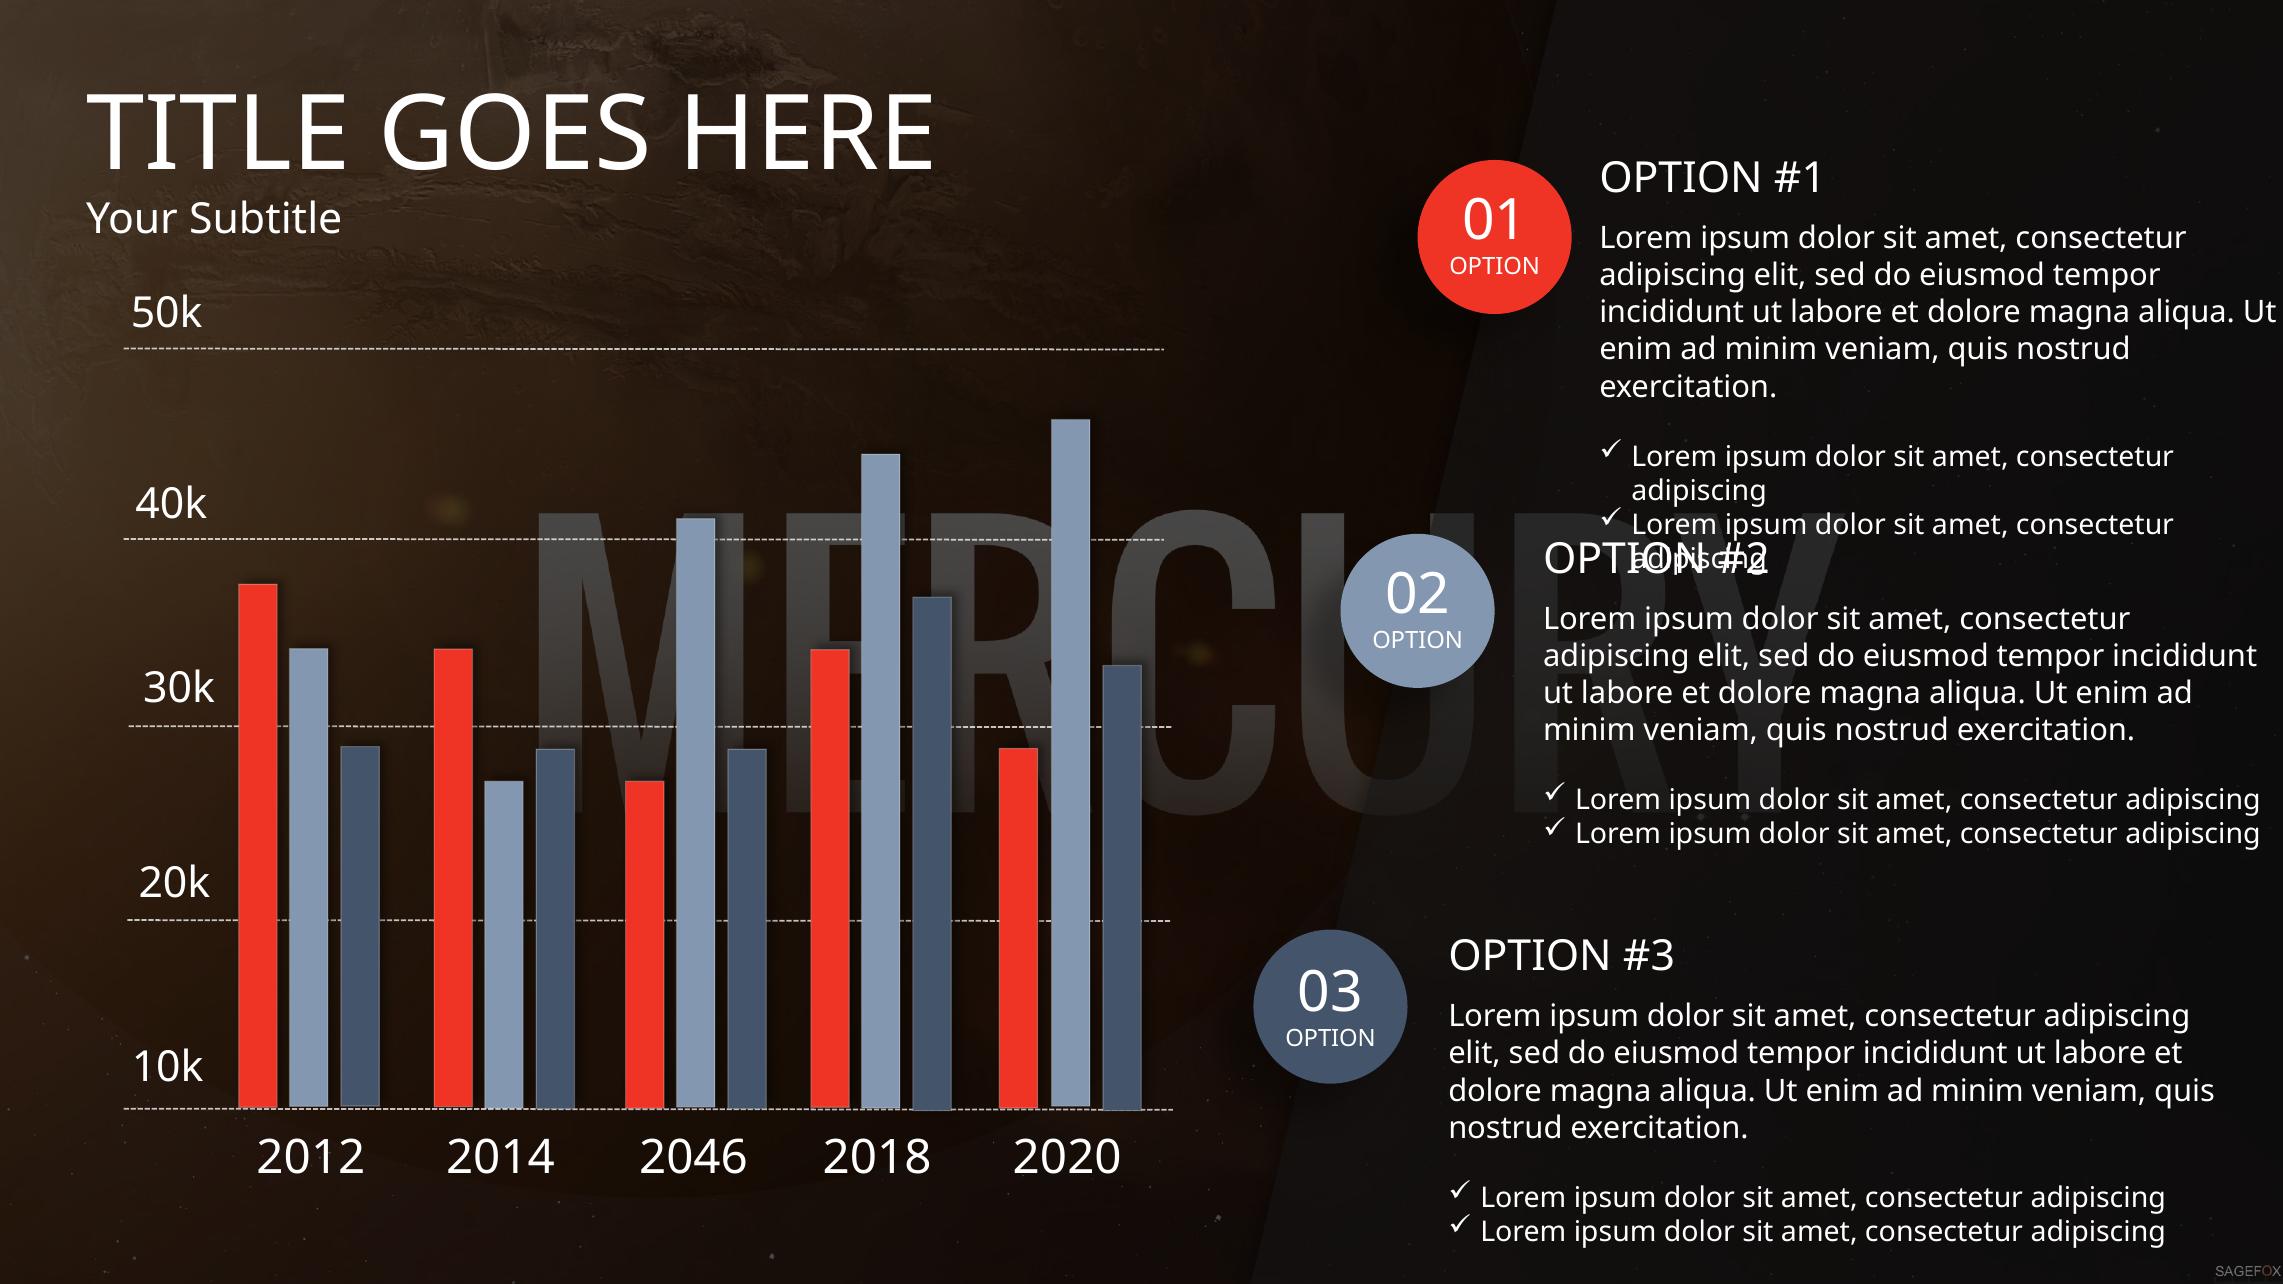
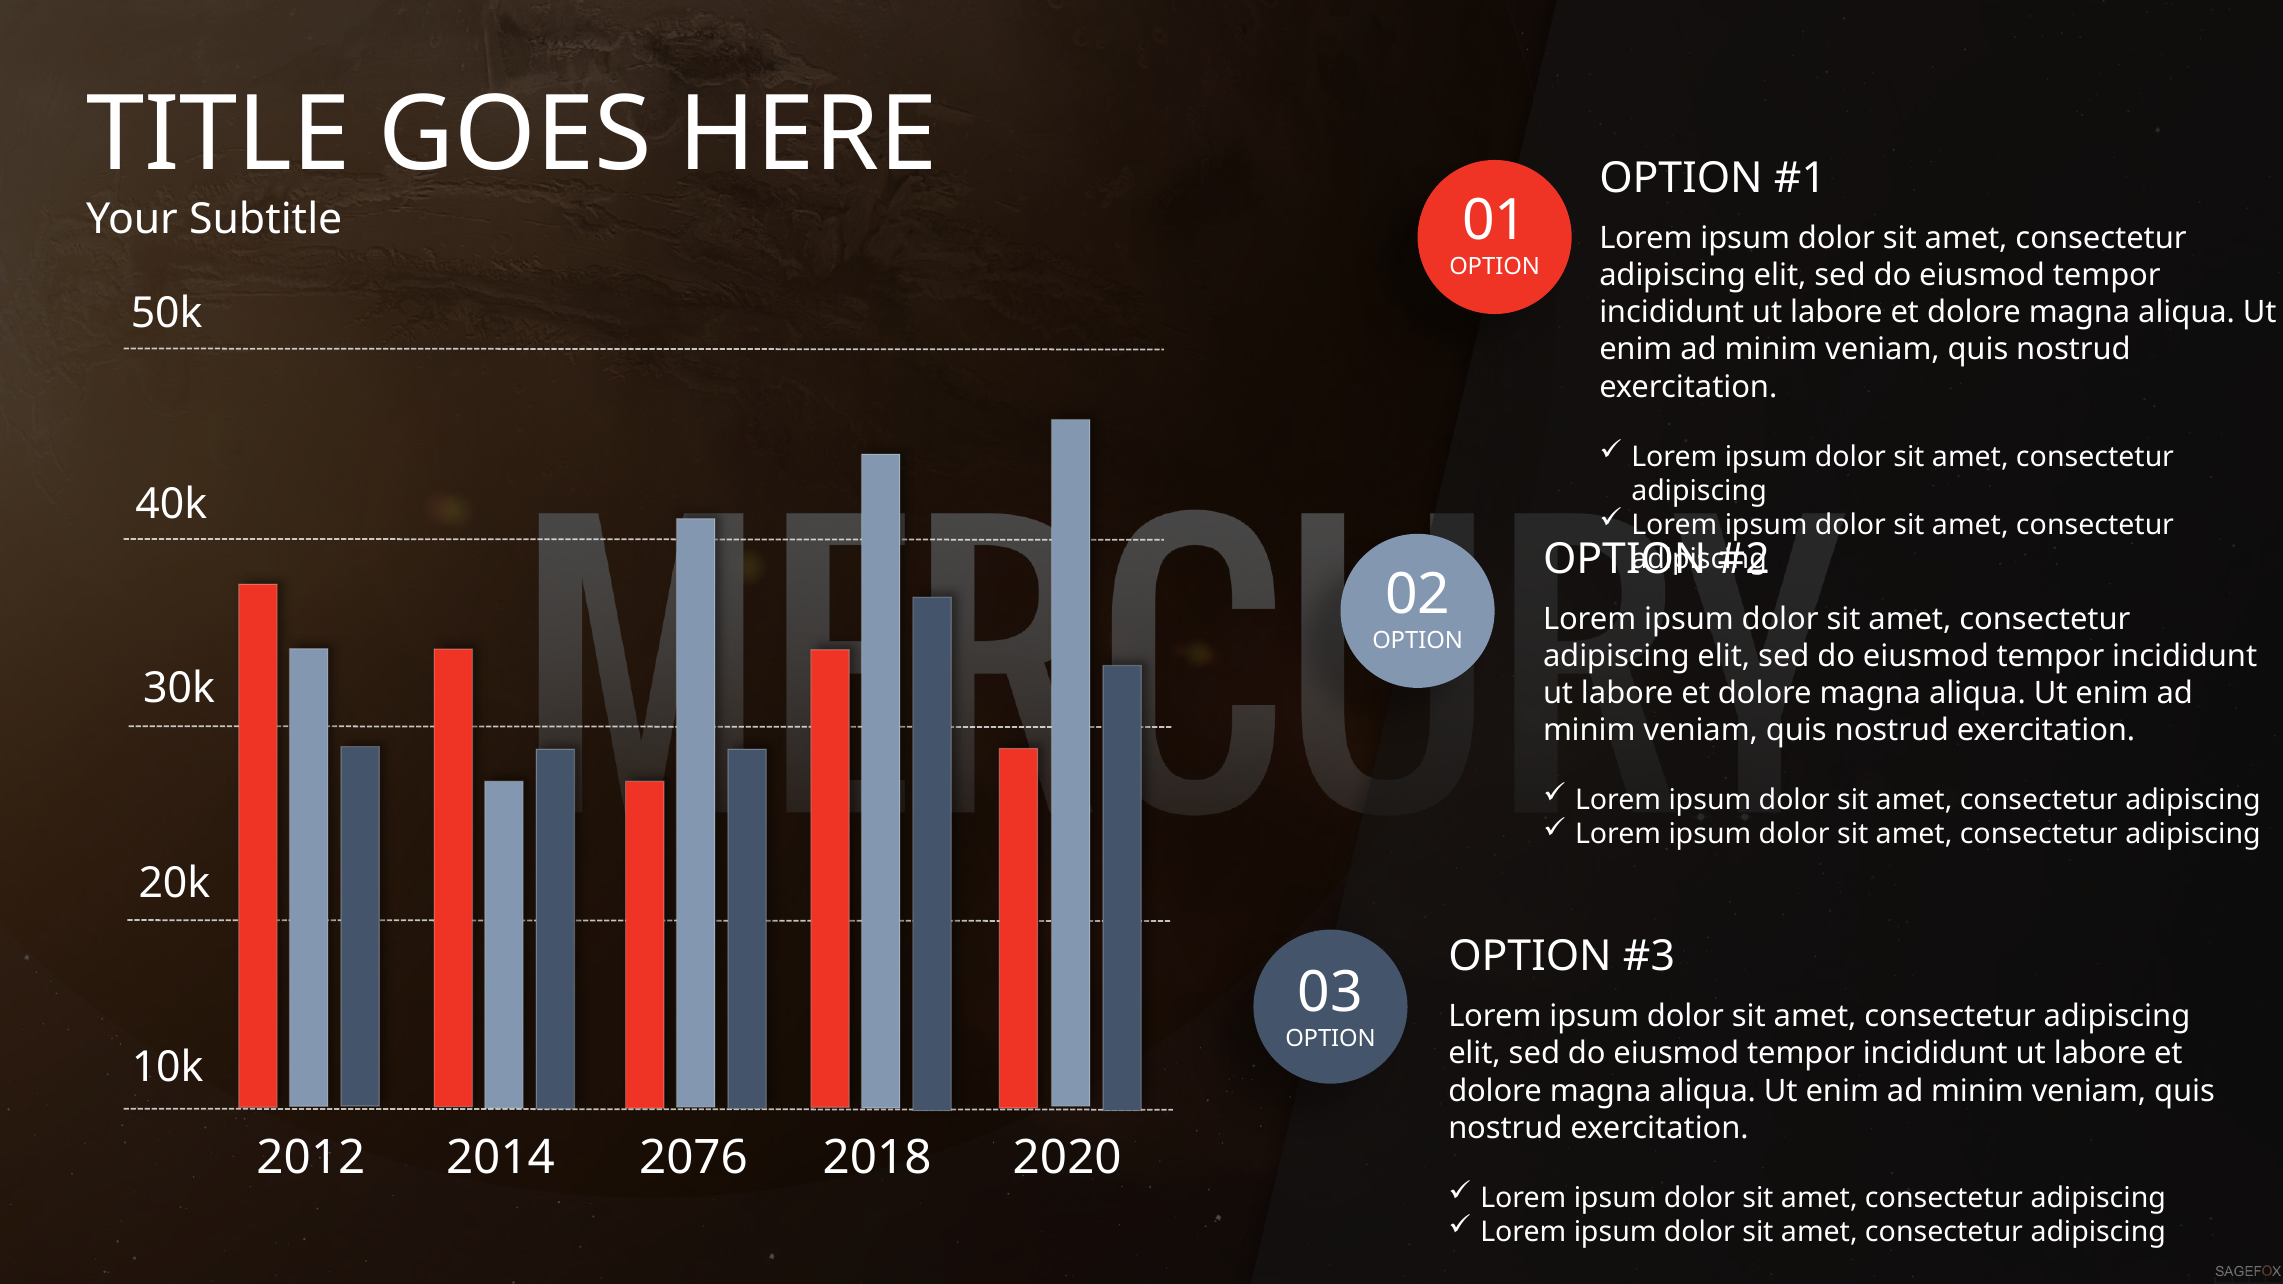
2046: 2046 -> 2076 (693, 1158)
